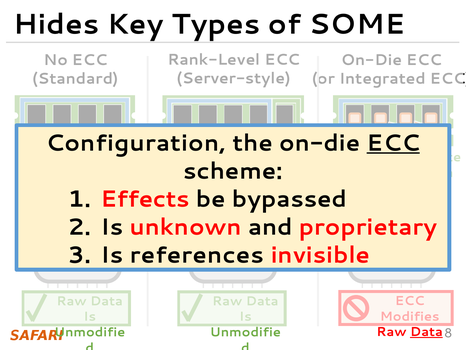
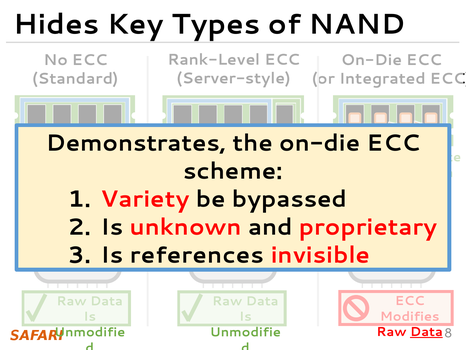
SOME: SOME -> NAND (357, 24)
Configuration: Configuration -> Demonstrates (136, 143)
ECC underline: present -> none (393, 143)
Effects: Effects -> Variety (145, 199)
